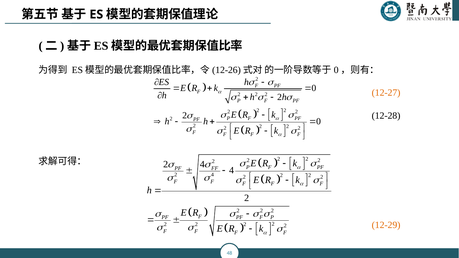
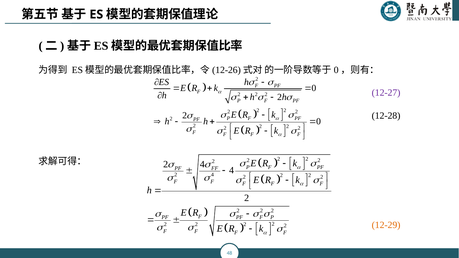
12-27 colour: orange -> purple (386, 93)
